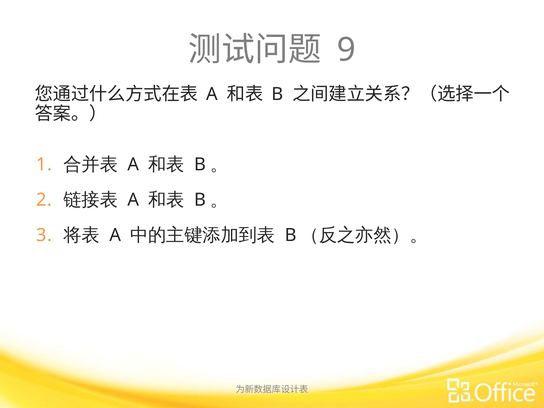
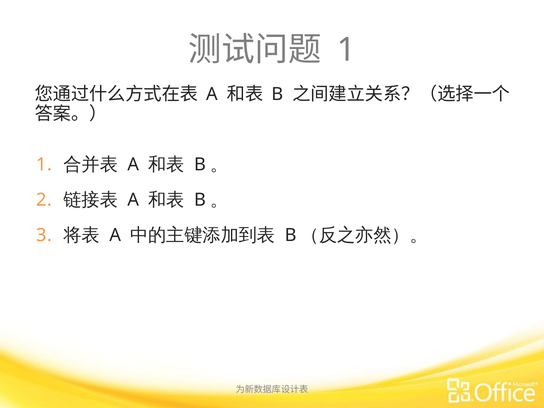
9: 9 -> 1 (346, 50)
